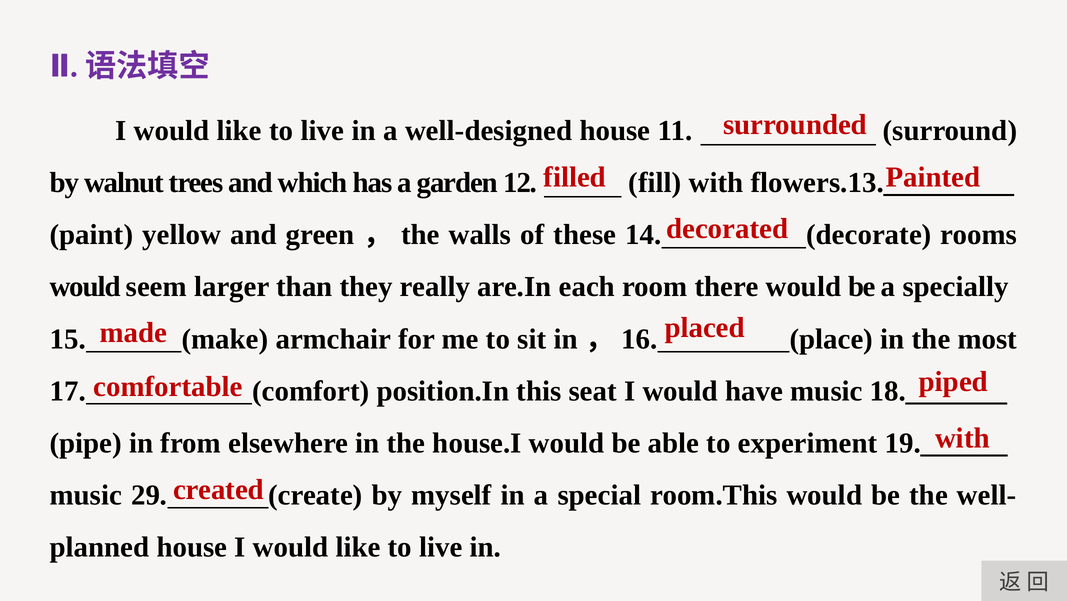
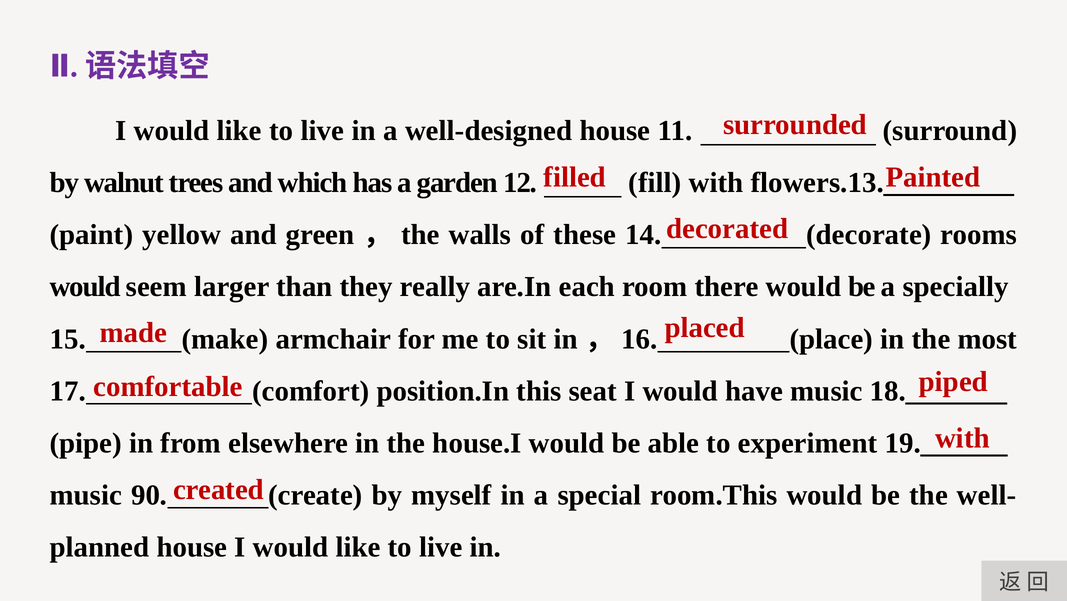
29: 29 -> 90 (149, 495)
